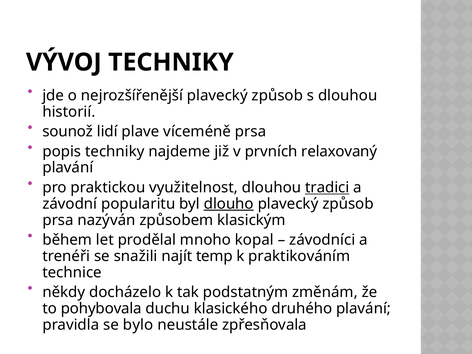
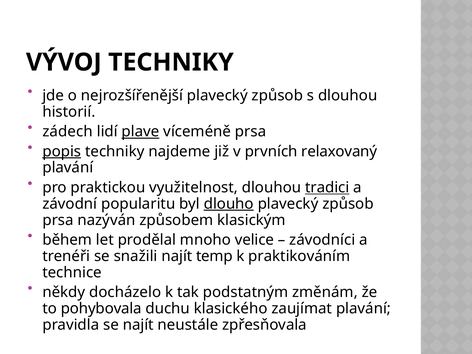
sounož: sounož -> zádech (68, 132)
plave underline: none -> present (141, 132)
popis underline: none -> present (62, 151)
kopal: kopal -> velice (254, 240)
druhého: druhého -> zaujímat (302, 308)
se bylo: bylo -> najít (138, 325)
